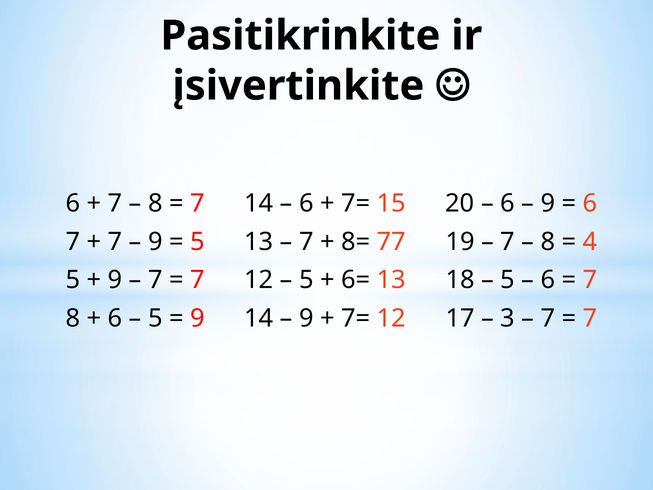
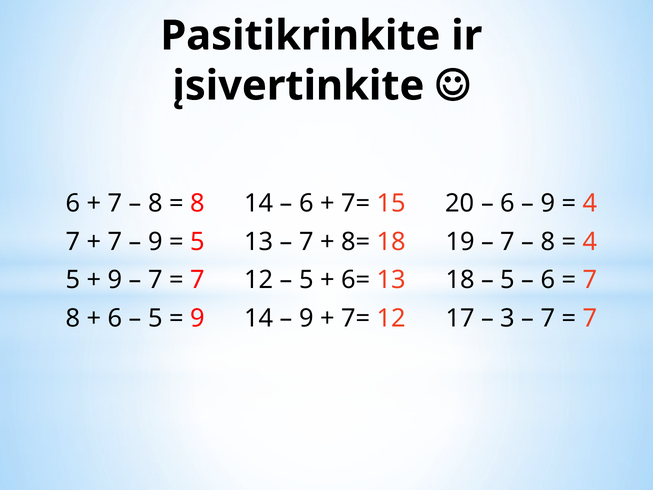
7: 7 -> 8 (198, 203)
6: 6 -> 4 (590, 203)
8= 77: 77 -> 18 (392, 242)
